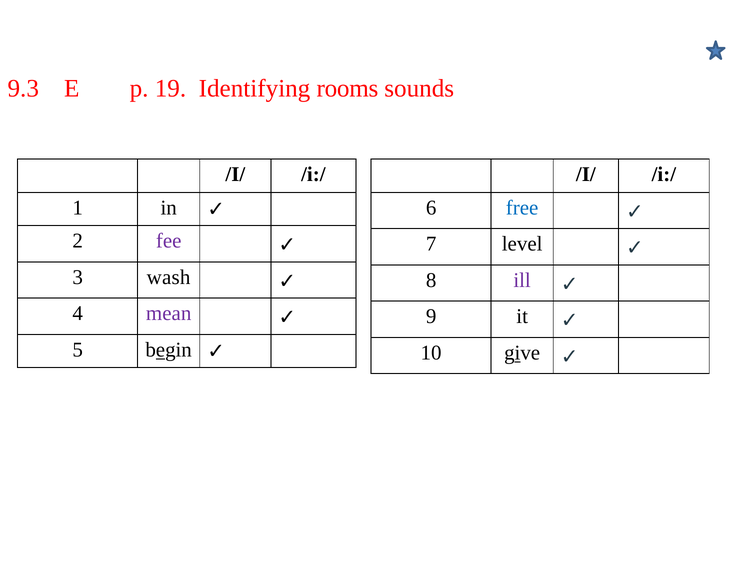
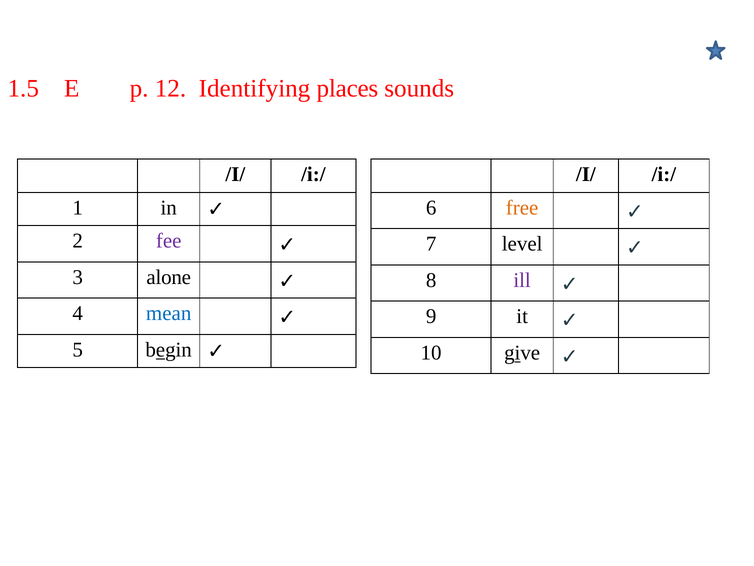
9.3: 9.3 -> 1.5 (23, 88)
19: 19 -> 12 (170, 88)
rooms: rooms -> places (347, 88)
free colour: blue -> orange (522, 208)
wash: wash -> alone (169, 277)
mean colour: purple -> blue (169, 313)
